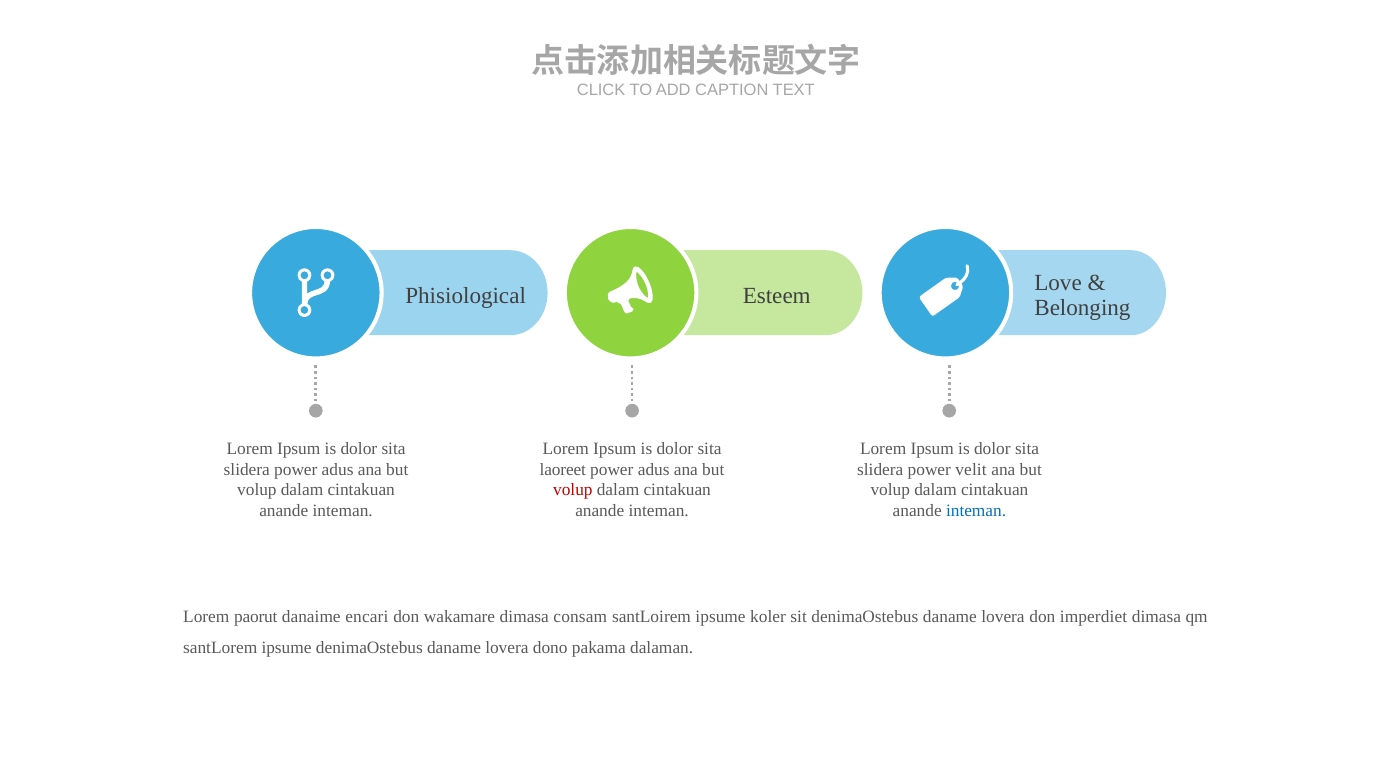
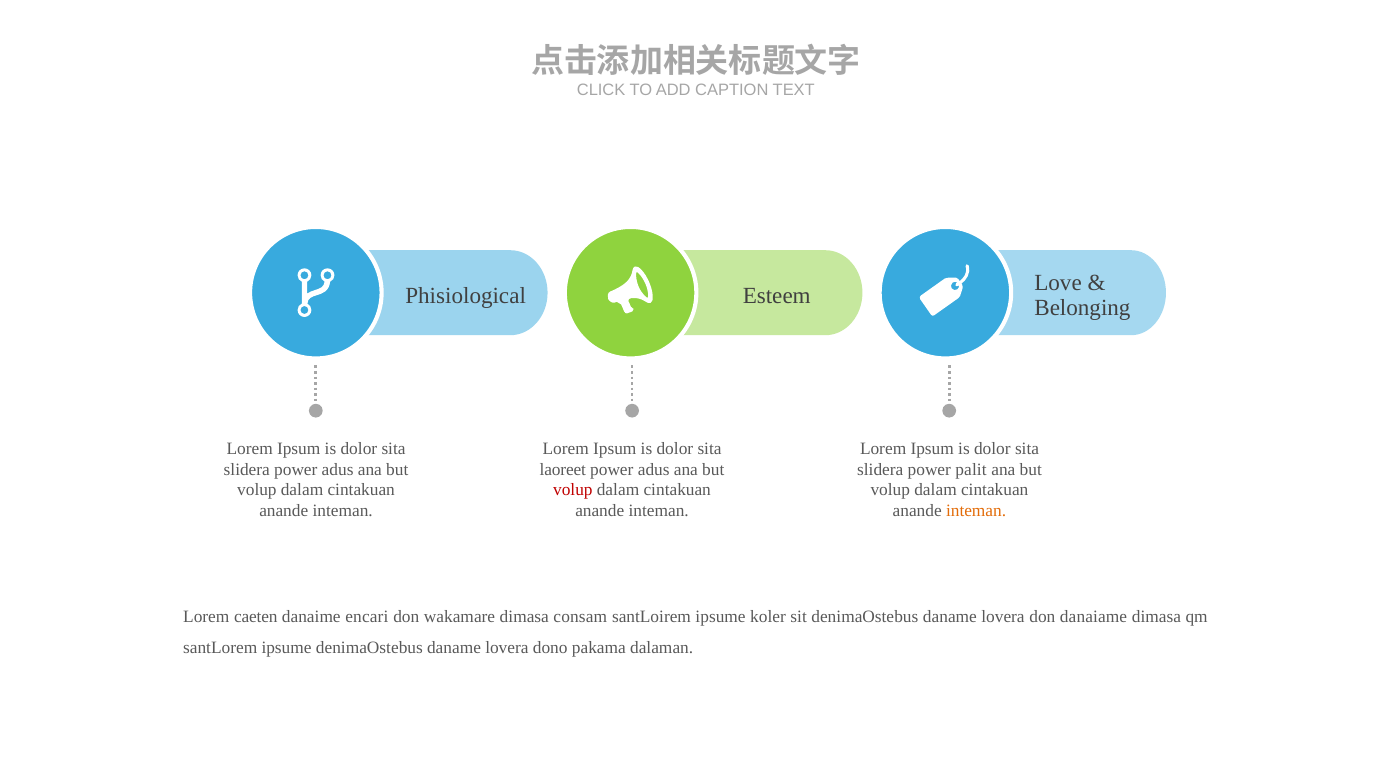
velit: velit -> palit (971, 469)
inteman colour: blue -> orange (976, 511)
paorut: paorut -> caeten (256, 616)
imperdiet: imperdiet -> danaiame (1094, 616)
